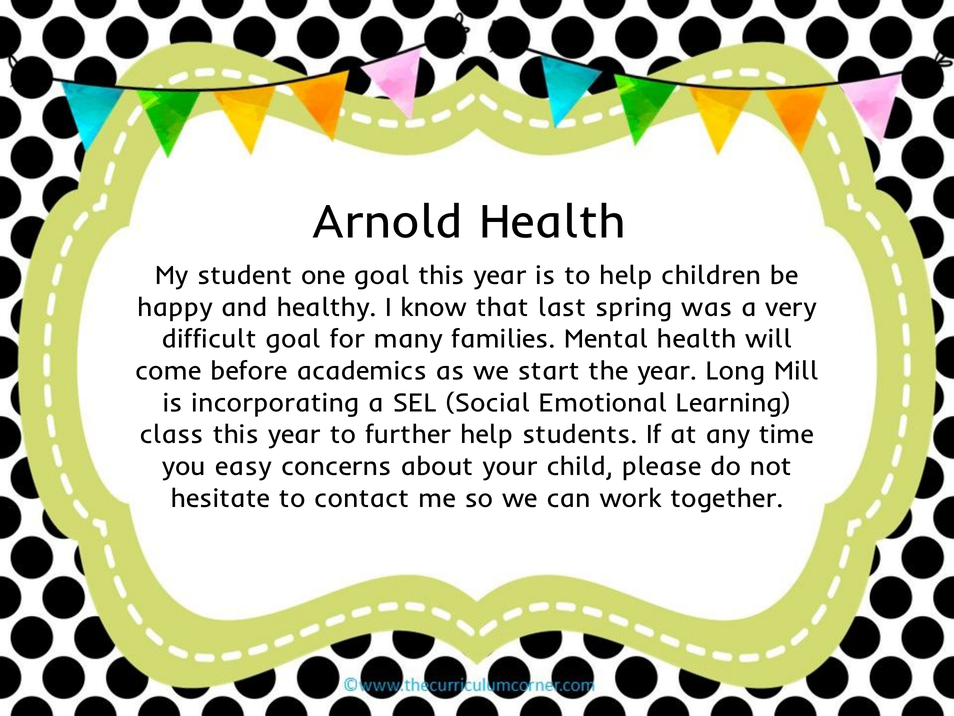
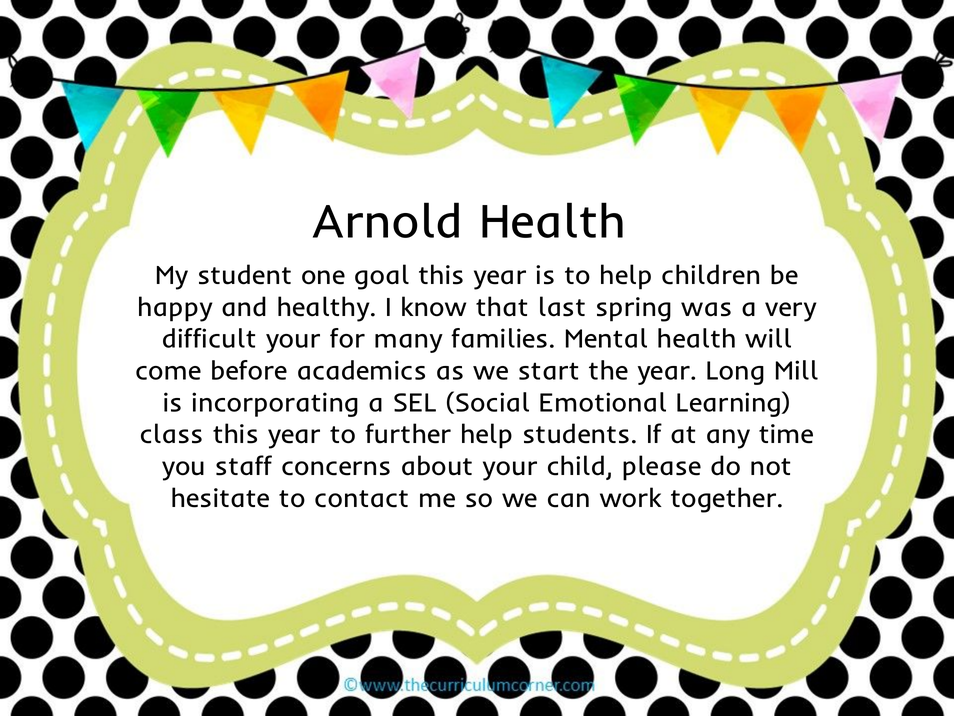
difficult goal: goal -> your (293, 339)
easy: easy -> staff (244, 466)
